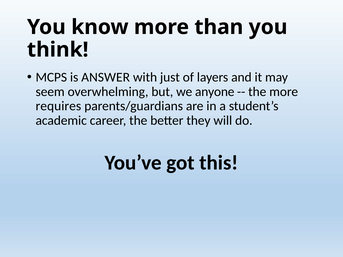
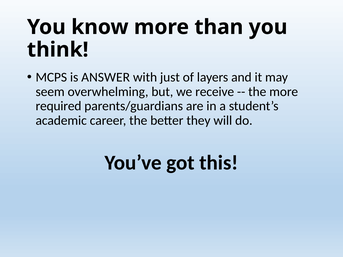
anyone: anyone -> receive (215, 92)
requires: requires -> required (59, 106)
